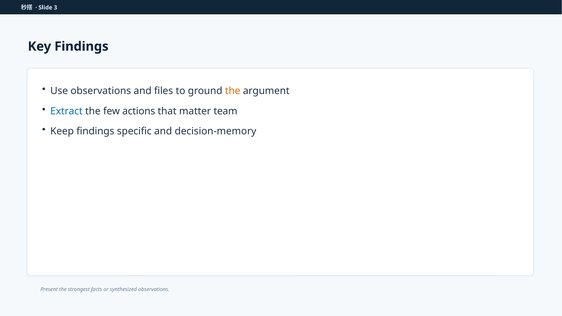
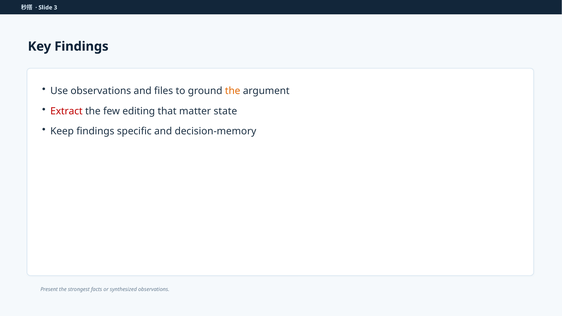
Extract colour: blue -> red (66, 111)
actions: actions -> editing (139, 111)
team: team -> state (225, 111)
